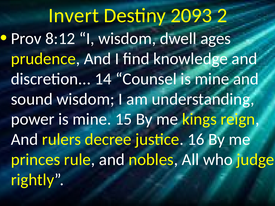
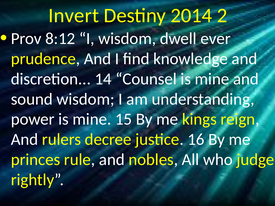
2093: 2093 -> 2014 (191, 16)
ages: ages -> ever (216, 39)
